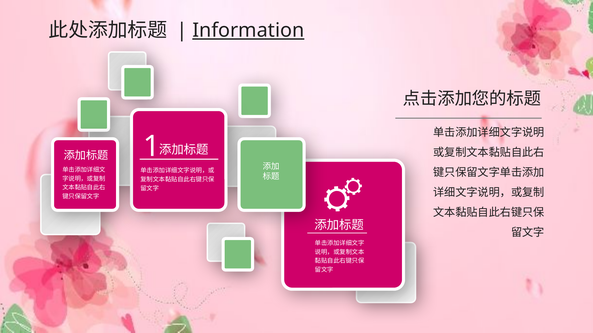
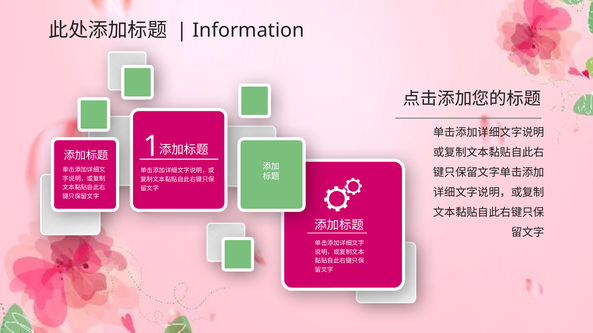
Information underline: present -> none (248, 31)
